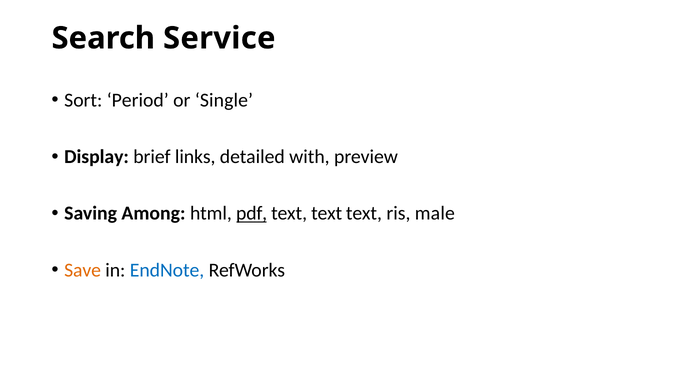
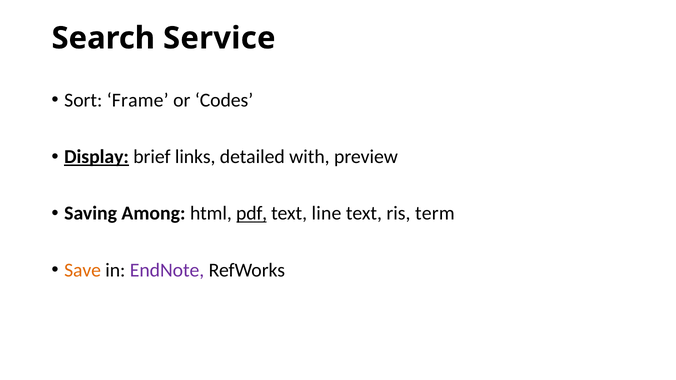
Period: Period -> Frame (138, 100)
Single: Single -> Codes (224, 100)
Display underline: none -> present (97, 157)
text: text -> line (326, 214)
male: male -> term (435, 214)
EndNote colour: blue -> purple (167, 270)
